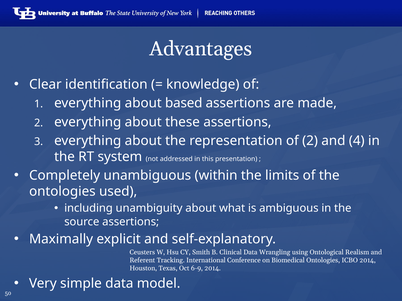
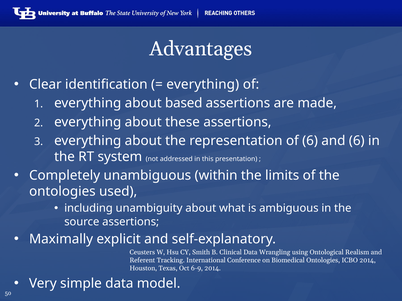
knowledge: knowledge -> everything (203, 85)
of 2: 2 -> 6 (310, 141)
and 4: 4 -> 6 (357, 141)
